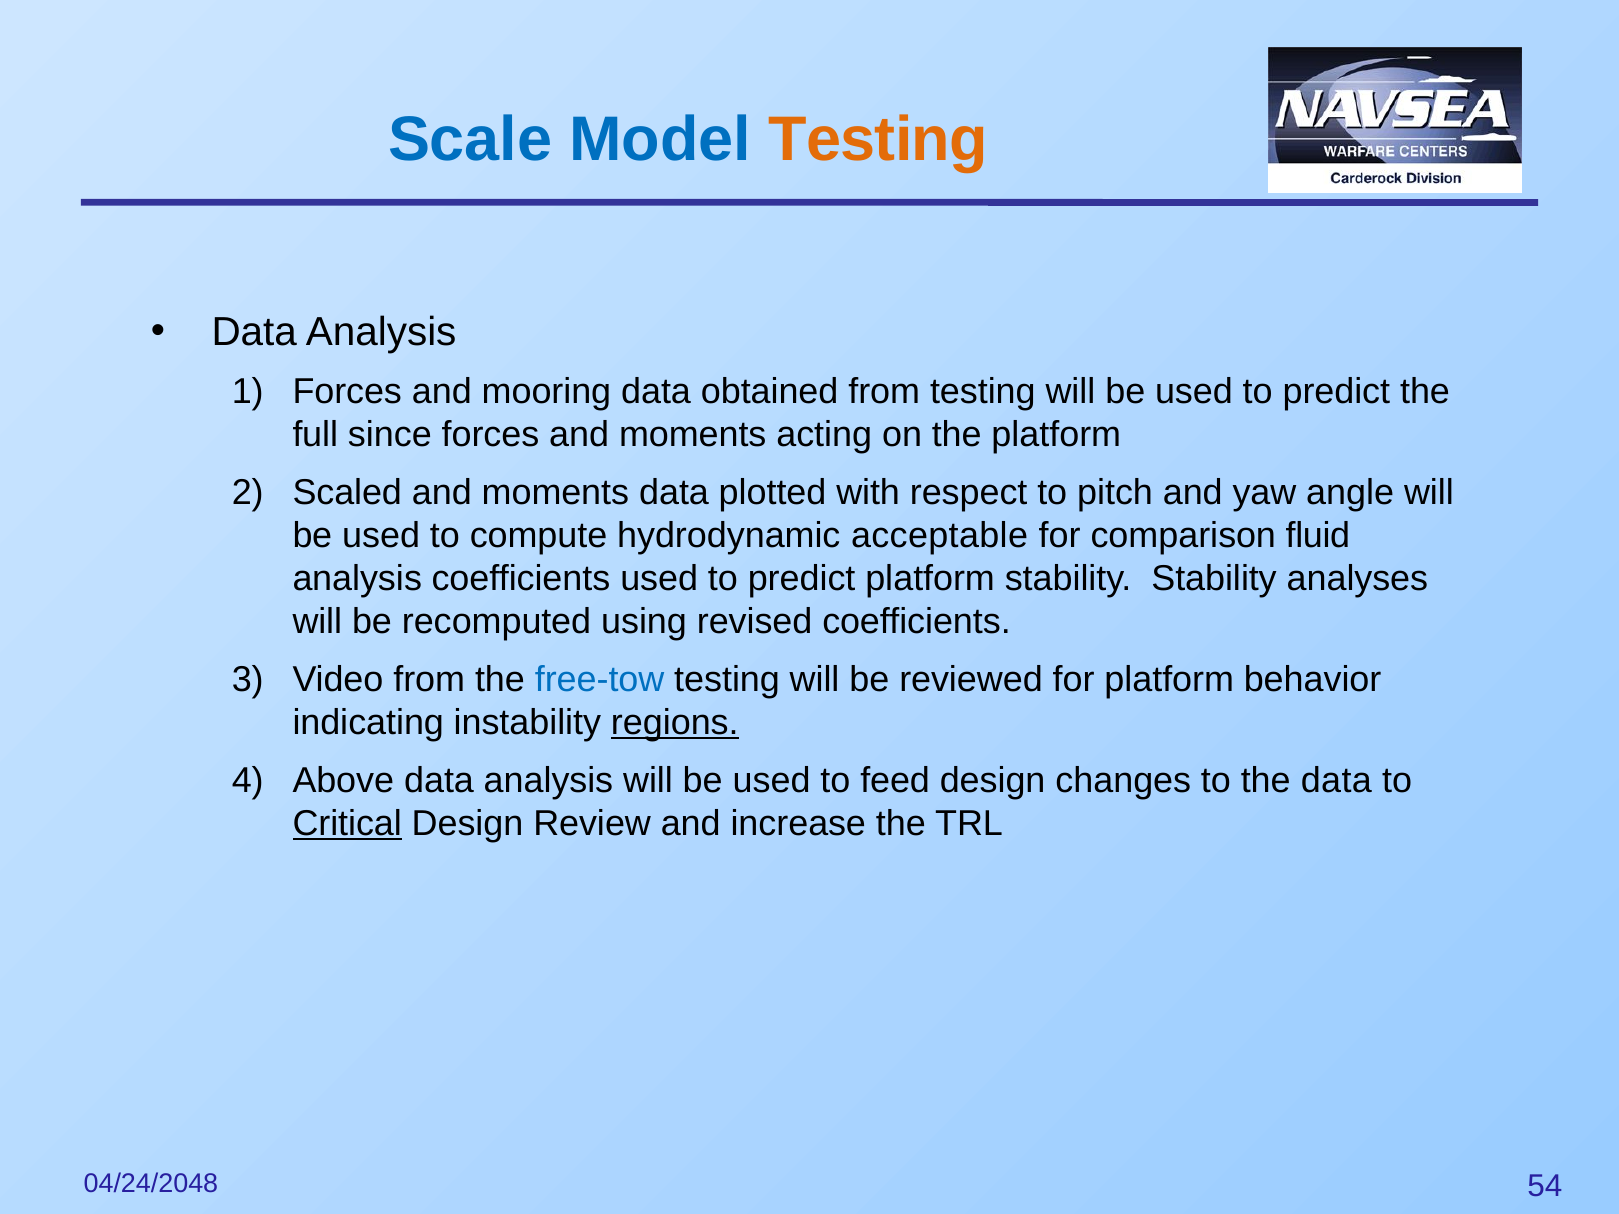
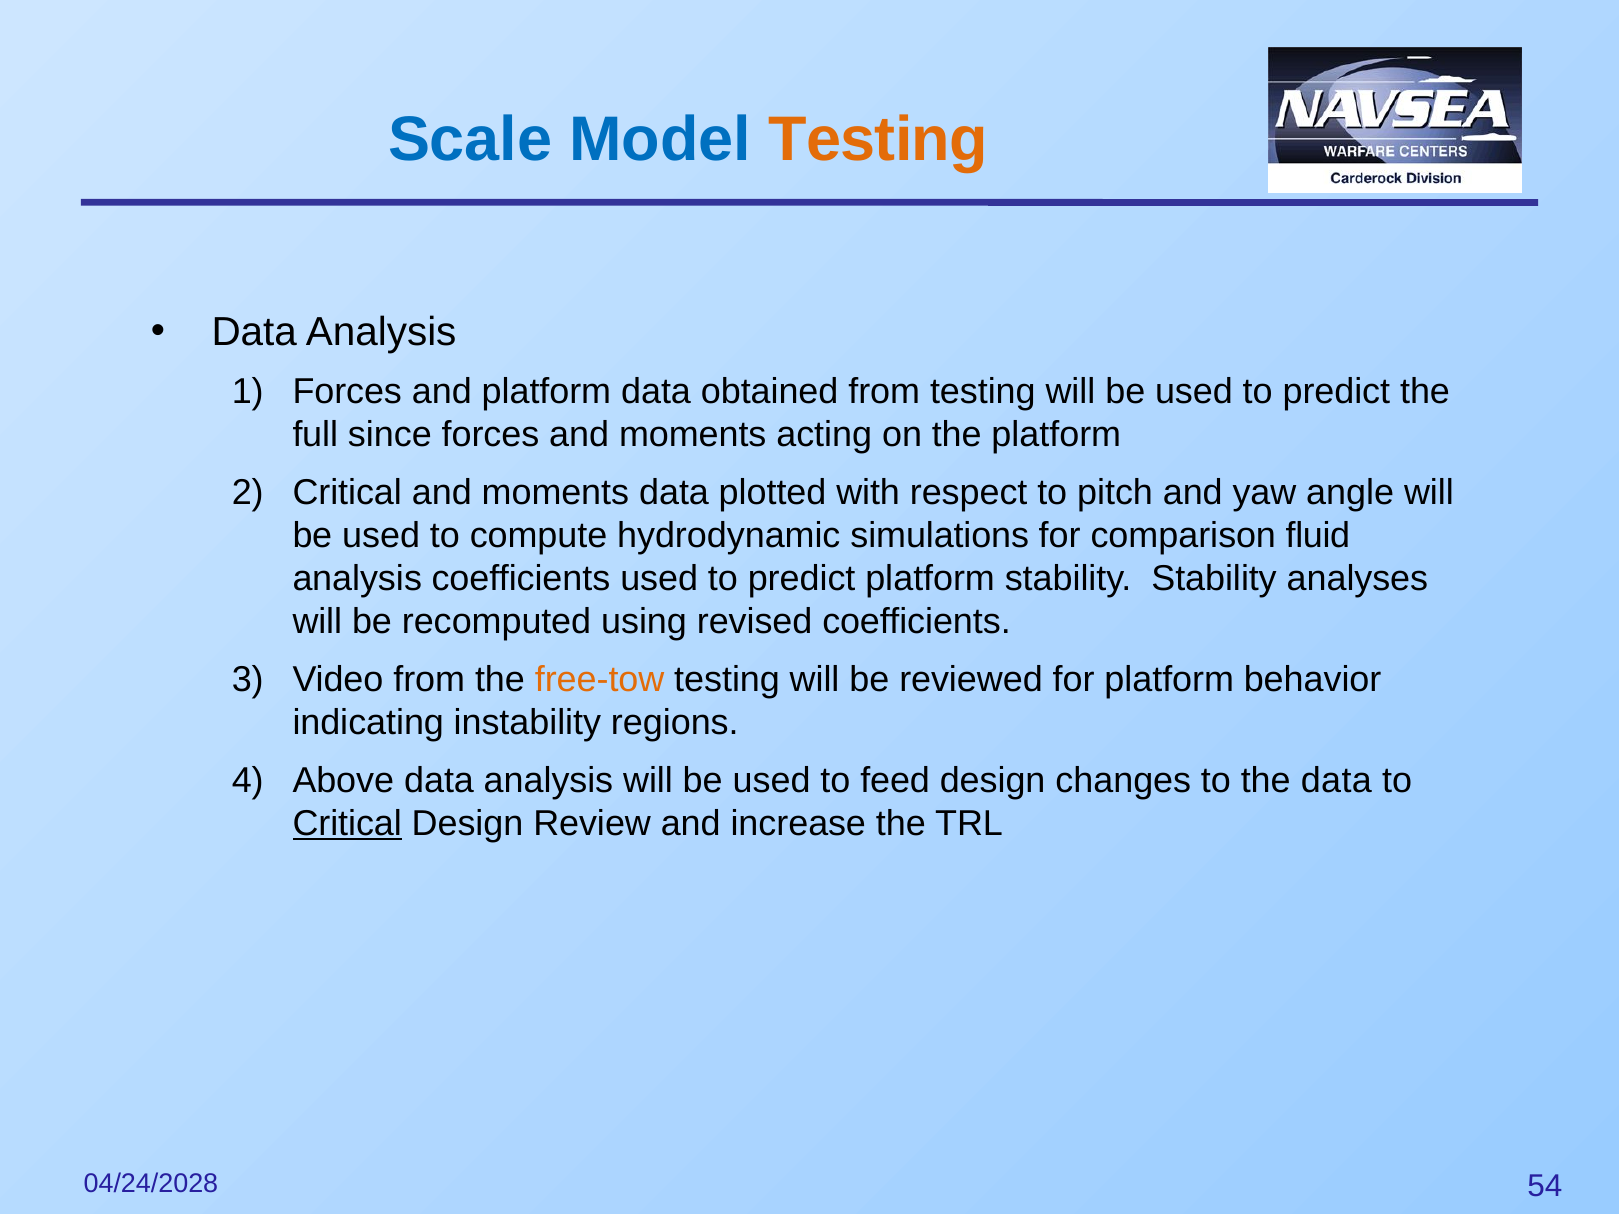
and mooring: mooring -> platform (546, 392)
Scaled: Scaled -> Critical (347, 493)
acceptable: acceptable -> simulations (940, 536)
free-tow colour: blue -> orange (600, 680)
regions underline: present -> none (675, 723)
04/24/2048: 04/24/2048 -> 04/24/2028 (151, 1184)
